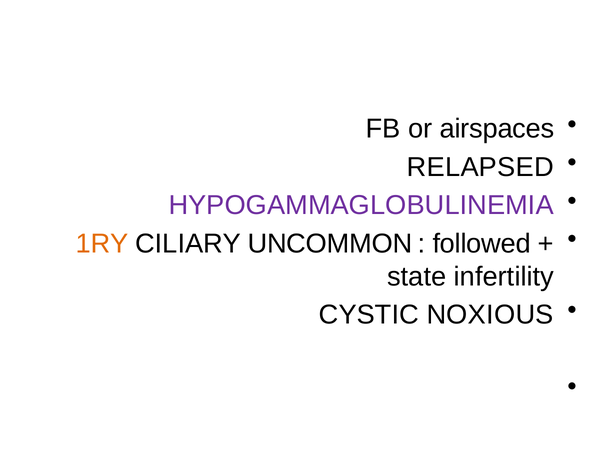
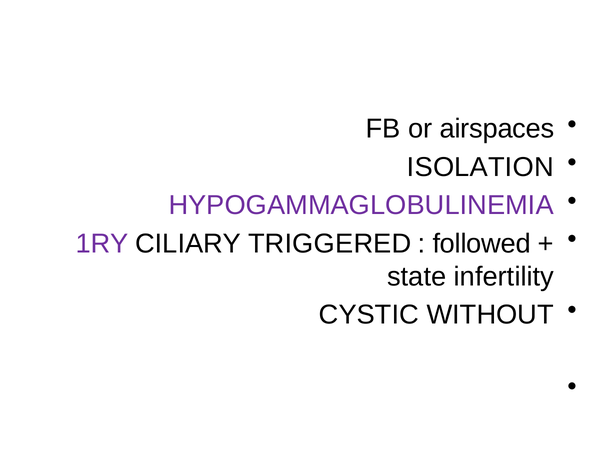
RELAPSED: RELAPSED -> ISOLATION (480, 167)
1RY colour: orange -> purple (102, 243)
UNCOMMON: UNCOMMON -> TRIGGERED (330, 243)
NOXIOUS: NOXIOUS -> WITHOUT (490, 314)
